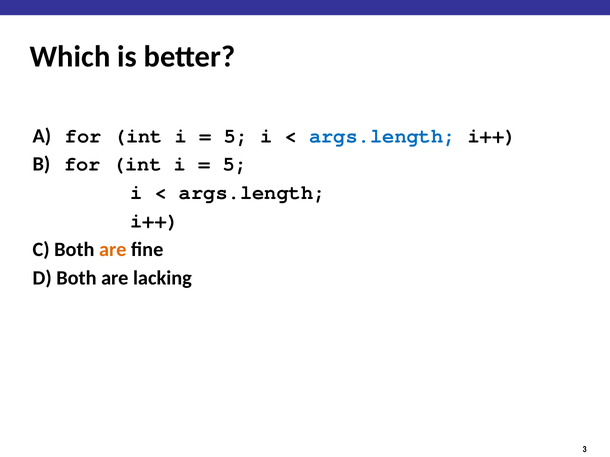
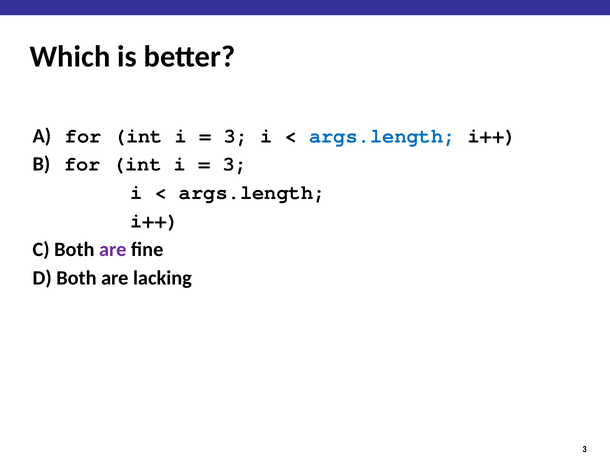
5: 5 -> 3 (236, 136)
5: 5 -> 3 (235, 164)
are colour: orange -> purple (113, 250)
